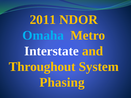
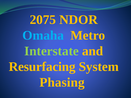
2011: 2011 -> 2075 (43, 20)
Interstate colour: white -> light green (52, 51)
Throughout: Throughout -> Resurfacing (42, 67)
